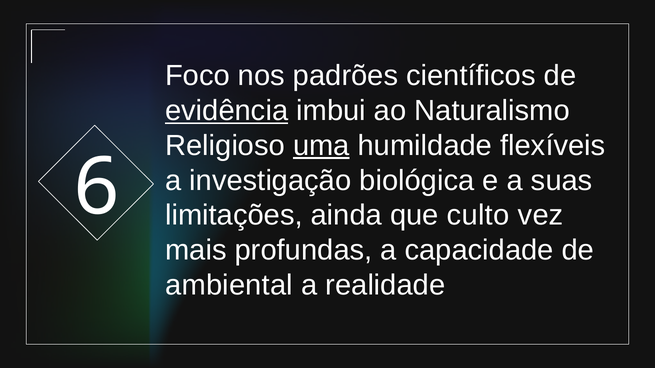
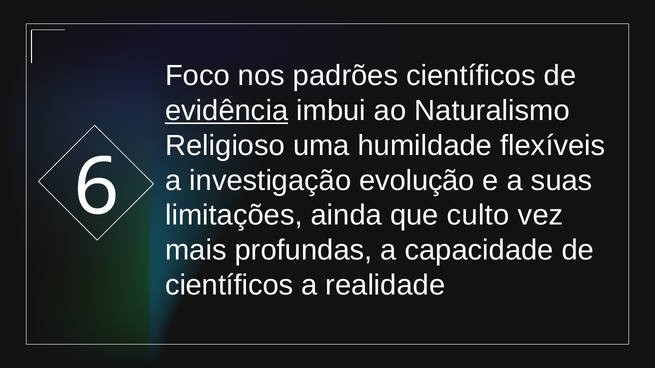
uma underline: present -> none (321, 146)
biológica: biológica -> evolução (417, 181)
ambiental: ambiental -> científicos (229, 285)
